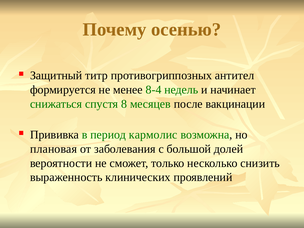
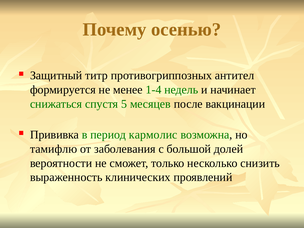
8-4: 8-4 -> 1-4 (154, 90)
8: 8 -> 5 (124, 104)
плановая: плановая -> тамифлю (54, 149)
